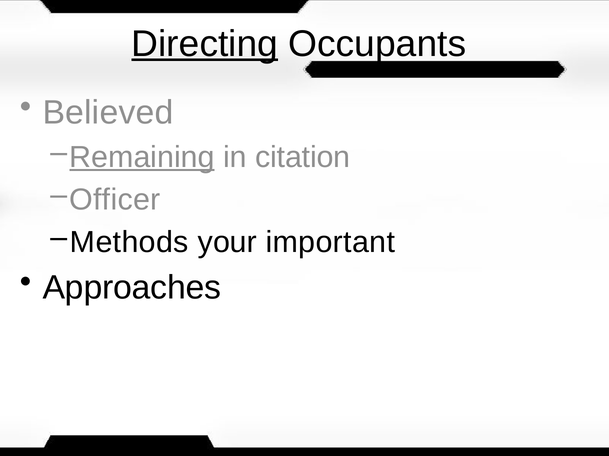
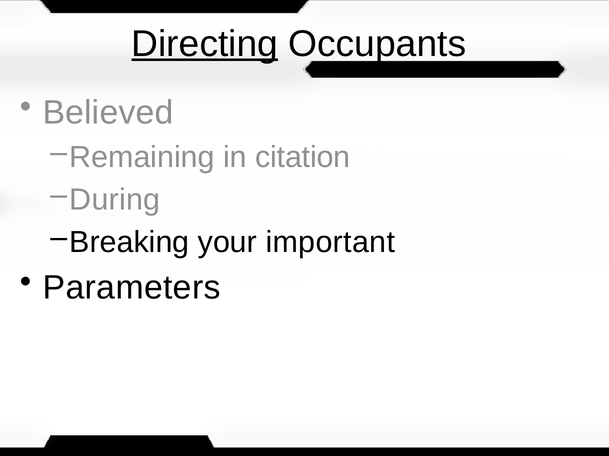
Remaining underline: present -> none (142, 157)
Officer: Officer -> During (115, 200)
Methods: Methods -> Breaking (129, 243)
Approaches: Approaches -> Parameters (132, 288)
